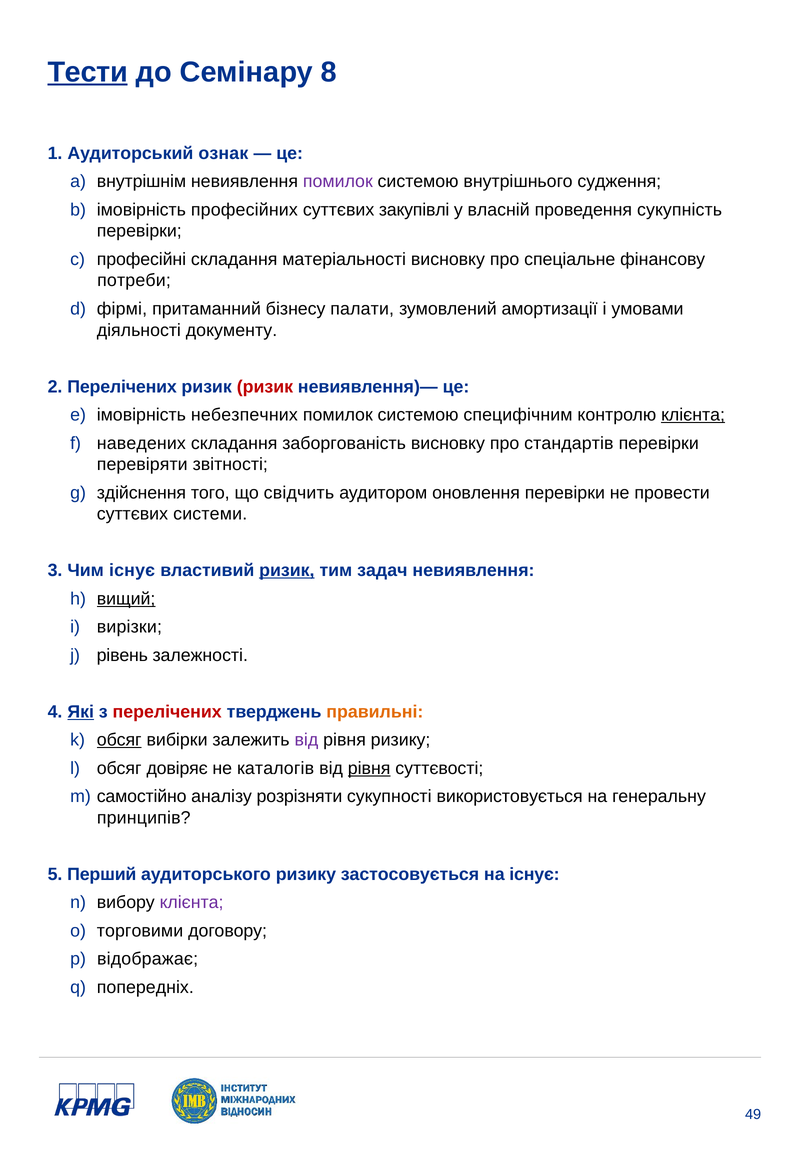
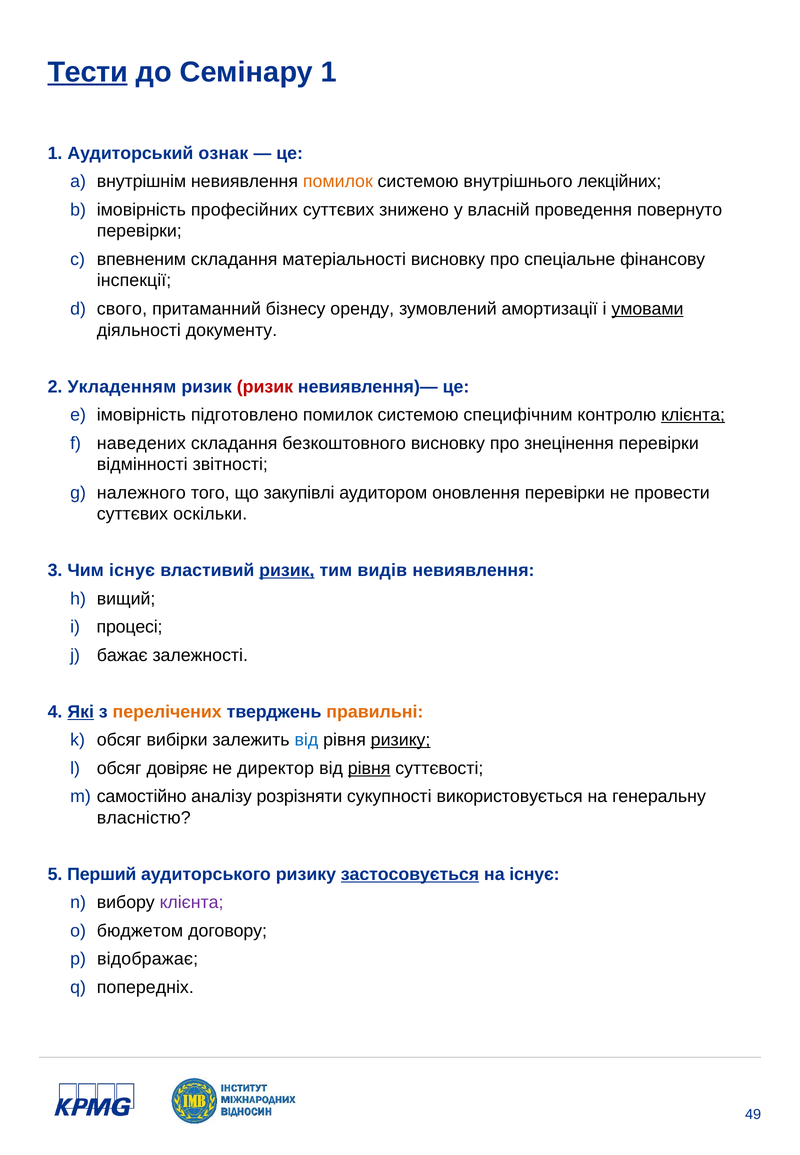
Семінару 8: 8 -> 1 (329, 72)
помилок colour: purple -> orange (338, 182)
судження: судження -> лекційних (619, 182)
закупівлі: закупівлі -> знижено (414, 210)
сукупність: сукупність -> повернуто (680, 210)
професійні: професійні -> впевненим (141, 259)
потреби: потреби -> інспекції (134, 281)
фірмі: фірмі -> свого (122, 309)
палати: палати -> оренду (362, 309)
умовами underline: none -> present (647, 309)
2 Перелічених: Перелічених -> Укладенням (122, 387)
небезпечних: небезпечних -> підготовлено (244, 415)
заборгованість: заборгованість -> безкоштовного (344, 443)
стандартів: стандартів -> знецінення (569, 443)
перевіряти: перевіряти -> відмінності (142, 465)
здійснення: здійснення -> належного (141, 493)
свідчить: свідчить -> закупівлі (299, 493)
системи: системи -> оскільки (210, 514)
задач: задач -> видів (382, 571)
вищий underline: present -> none (126, 599)
вирізки: вирізки -> процесі (130, 627)
рівень: рівень -> бажає (122, 656)
перелічених colour: red -> orange (167, 712)
обсяг underline: present -> none (119, 740)
від colour: purple -> blue (306, 740)
ризику underline: none -> present (401, 740)
каталогів: каталогів -> директор (276, 769)
принципів: принципів -> власністю (144, 818)
застосовується underline: none -> present (410, 875)
торговими: торговими -> бюджетом (140, 931)
